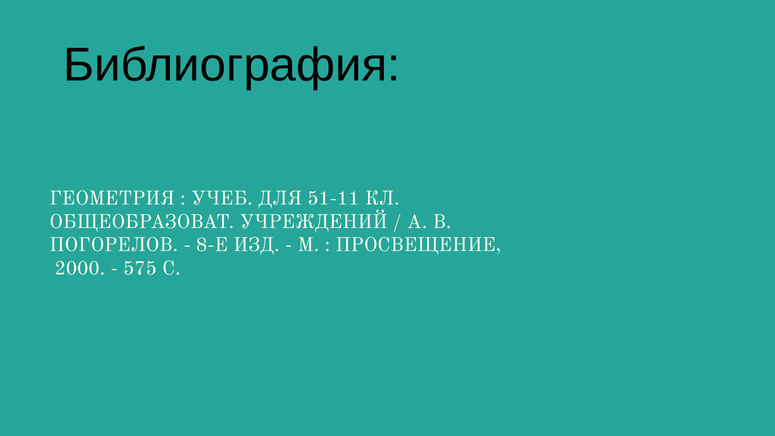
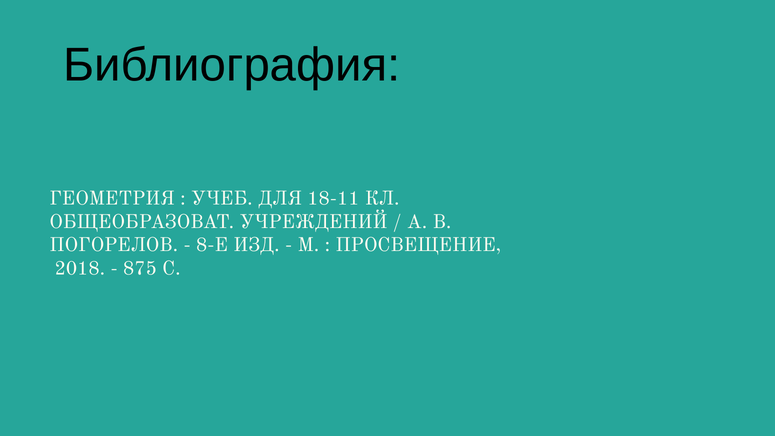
51-11: 51-11 -> 18-11 (333, 198)
2000: 2000 -> 2018 (80, 268)
575: 575 -> 875 (140, 268)
